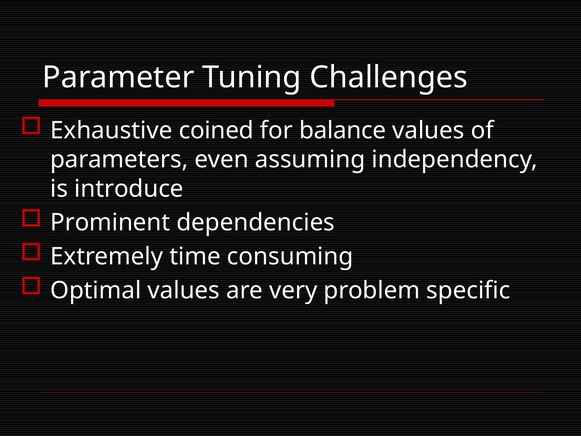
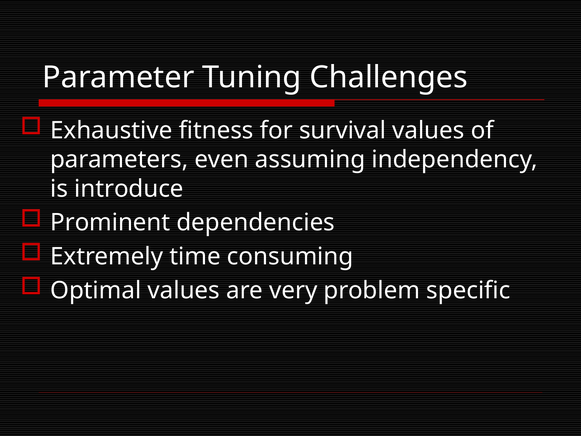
coined: coined -> fitness (216, 130)
balance: balance -> survival (343, 130)
